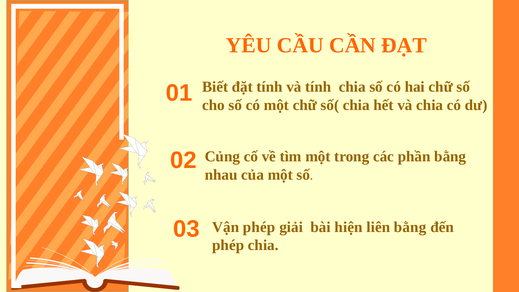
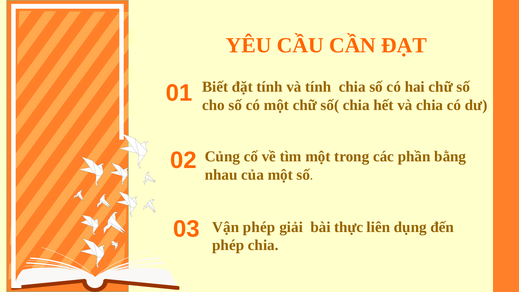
hiện: hiện -> thực (349, 227)
liên bằng: bằng -> dụng (410, 227)
